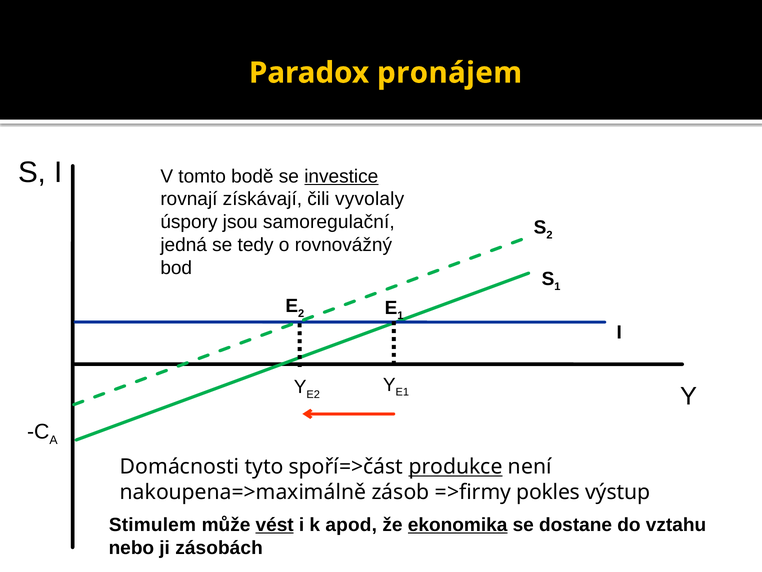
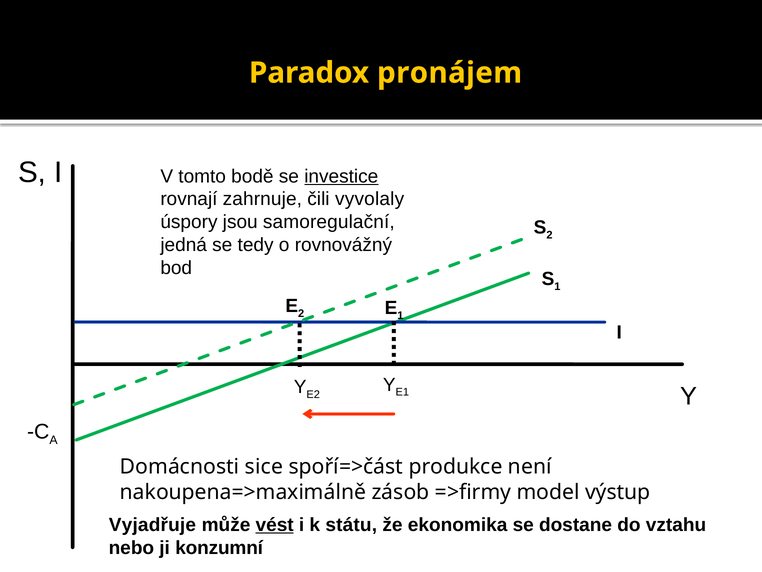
získávají: získávají -> zahrnuje (262, 199)
tyto: tyto -> sice (264, 466)
produkce underline: present -> none (456, 466)
pokles: pokles -> model (548, 492)
Stimulem: Stimulem -> Vyjadřuje (152, 524)
apod: apod -> státu (351, 524)
ekonomika underline: present -> none (458, 524)
zásobách: zásobách -> konzumní (219, 547)
